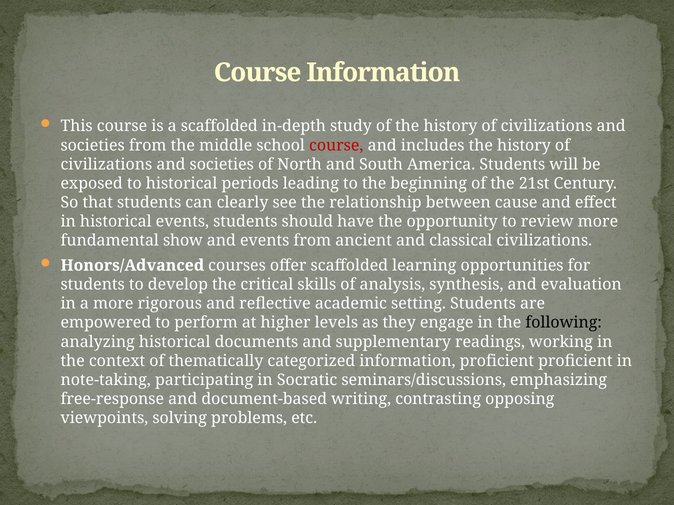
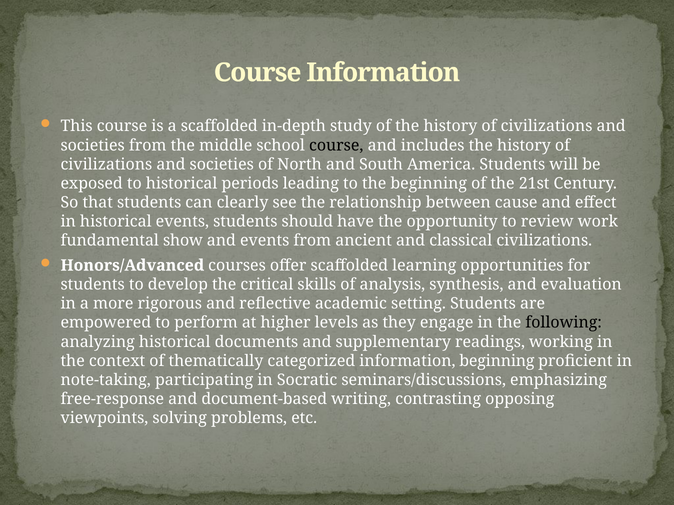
course colour: red -> black (336, 145)
review more: more -> work (598, 222)
information proficient: proficient -> beginning (497, 361)
